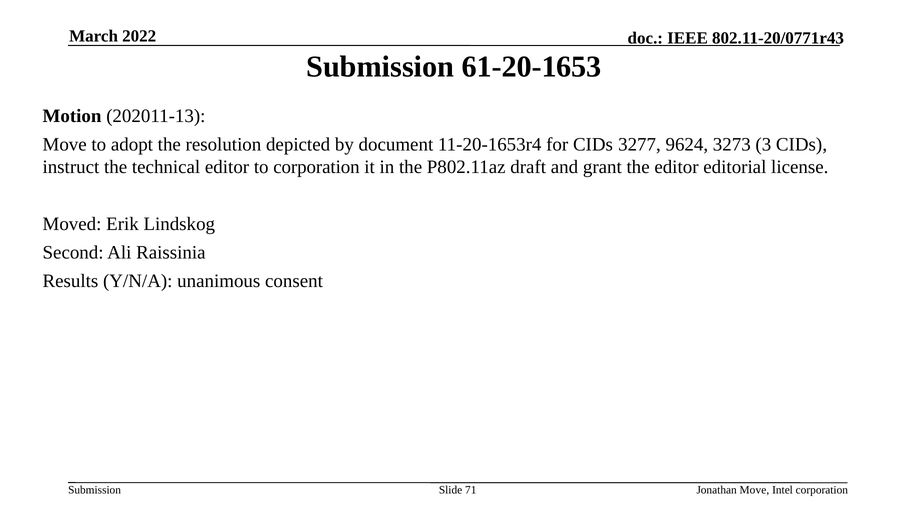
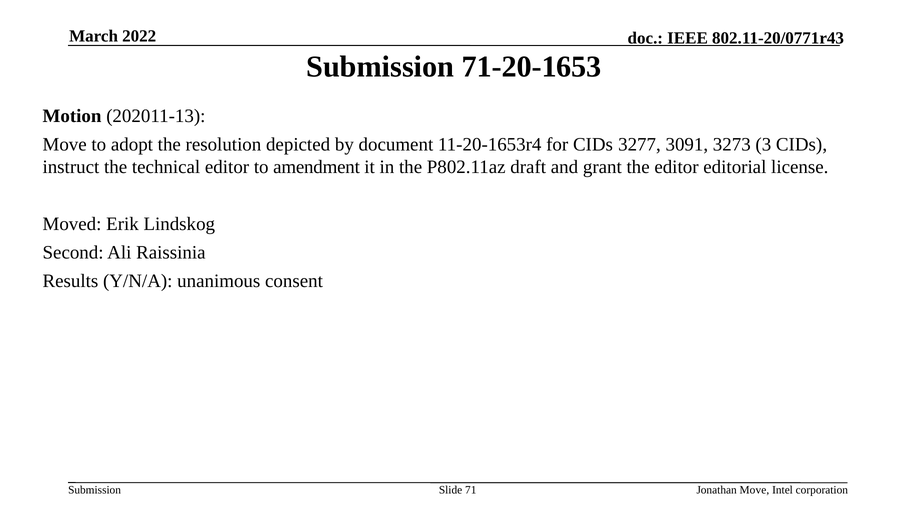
61-20-1653: 61-20-1653 -> 71-20-1653 (532, 67)
9624: 9624 -> 3091 (687, 144)
to corporation: corporation -> amendment (317, 167)
